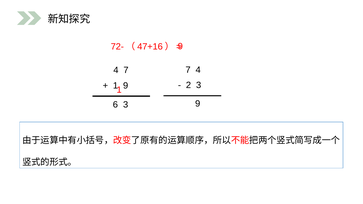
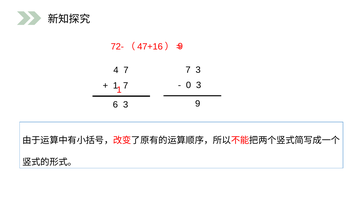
7 4: 4 -> 3 (198, 70)
2: 2 -> 0 (189, 85)
1 9: 9 -> 7 (126, 86)
